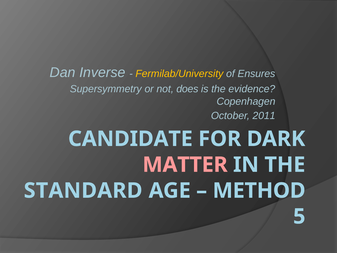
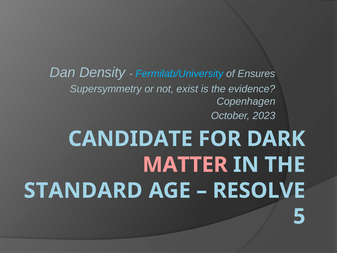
Inverse: Inverse -> Density (102, 73)
Fermilab/University colour: yellow -> light blue (179, 74)
does: does -> exist (187, 89)
2011: 2011 -> 2023 (264, 116)
METHOD: METHOD -> RESOLVE (259, 190)
